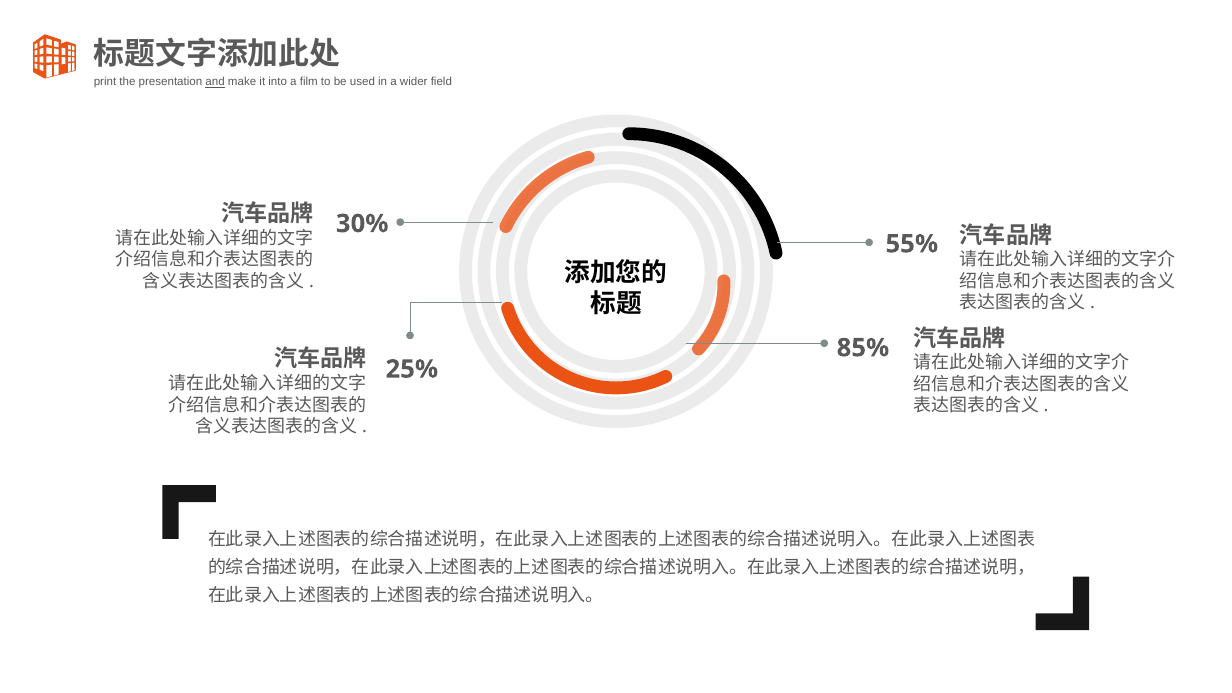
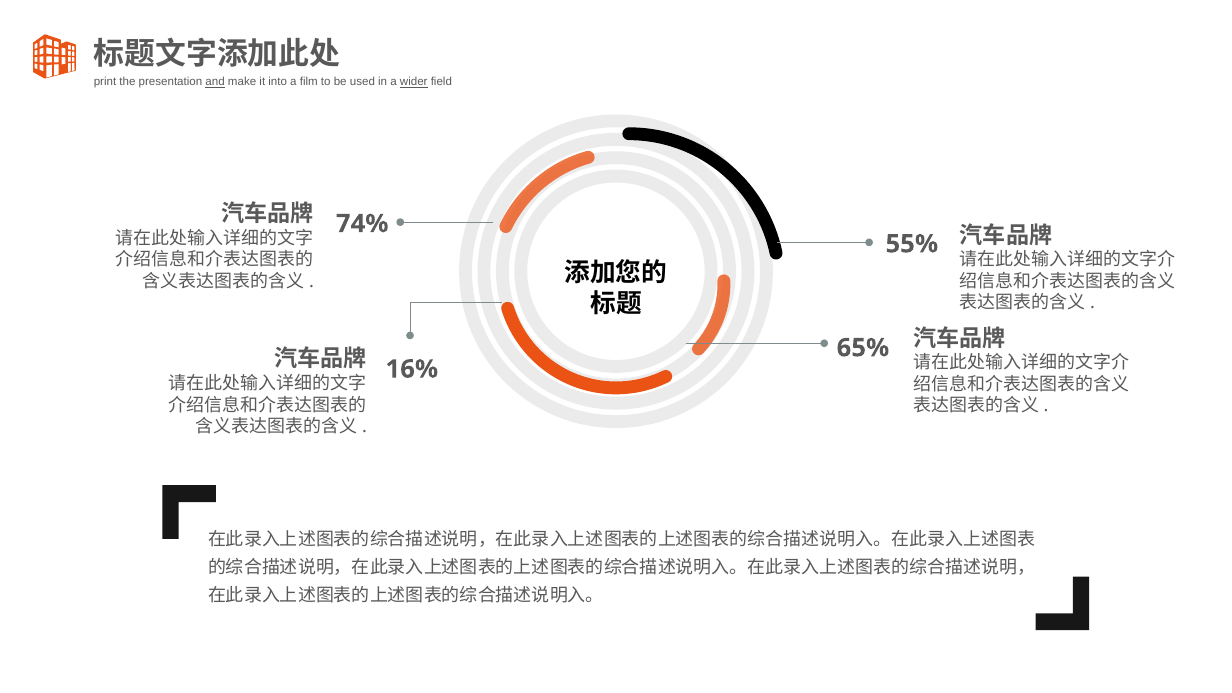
wider underline: none -> present (414, 82)
30%: 30% -> 74% (362, 224)
85%: 85% -> 65% (863, 348)
25%: 25% -> 16% (412, 369)
